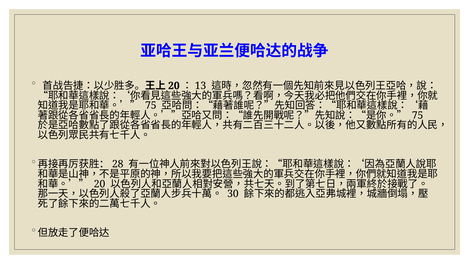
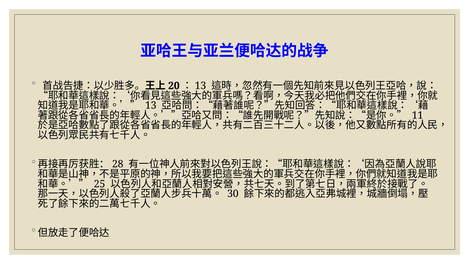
75: 75 -> 13 (151, 105)
75: 75 -> 11 (418, 115)
20: 20 -> 25 (100, 184)
